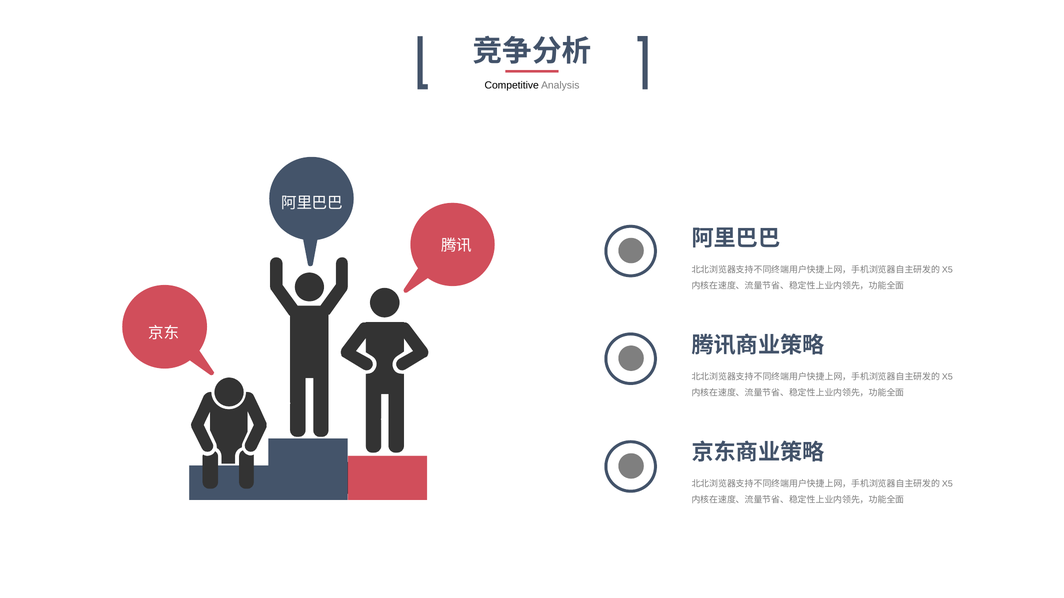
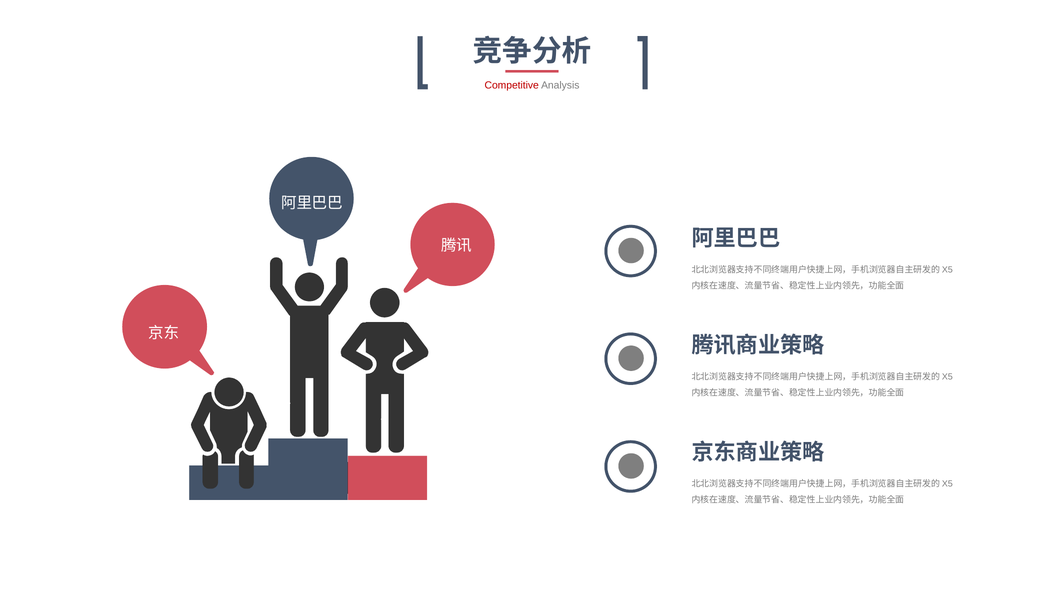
Competitive colour: black -> red (512, 86)
